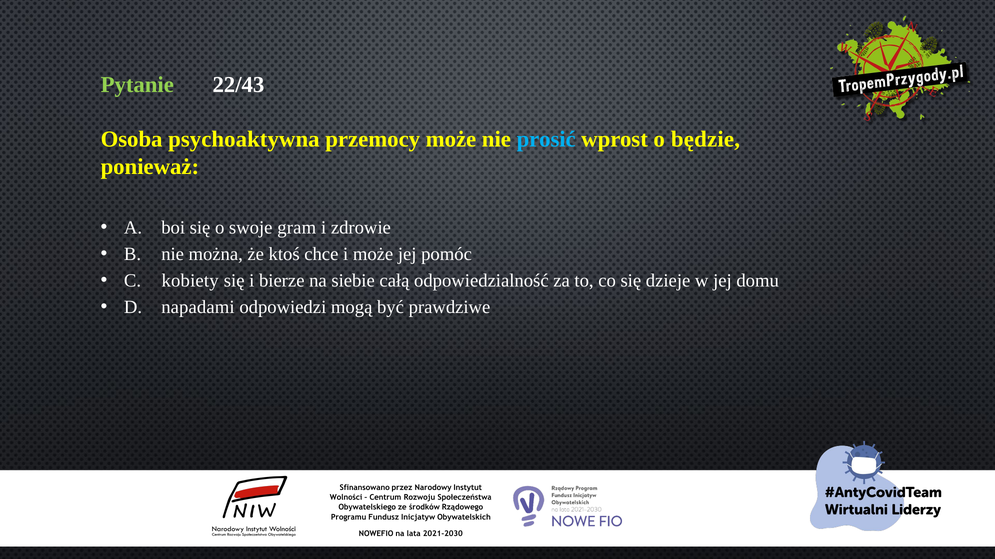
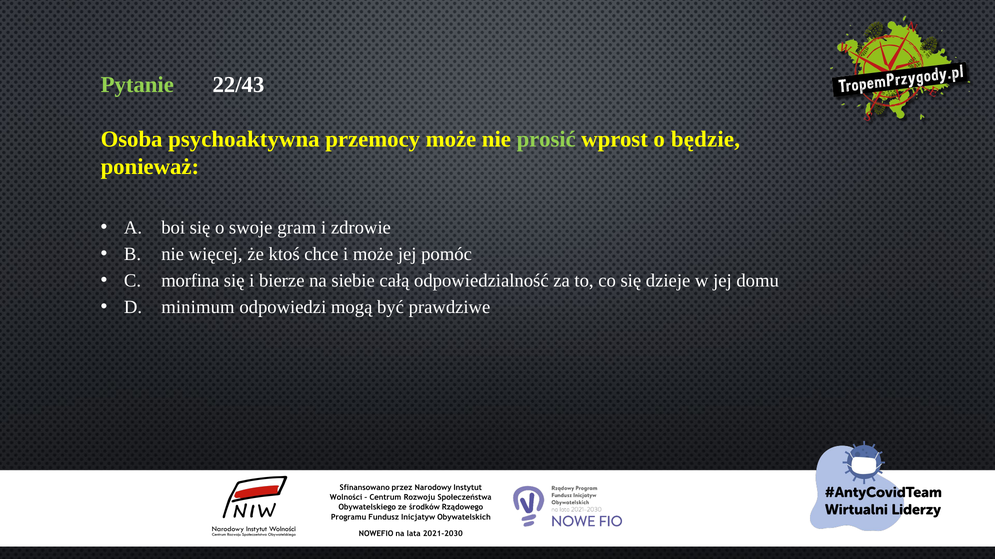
prosić colour: light blue -> light green (546, 139)
można: można -> więcej (216, 254)
kobiety: kobiety -> morfina (190, 281)
napadami: napadami -> minimum (198, 307)
